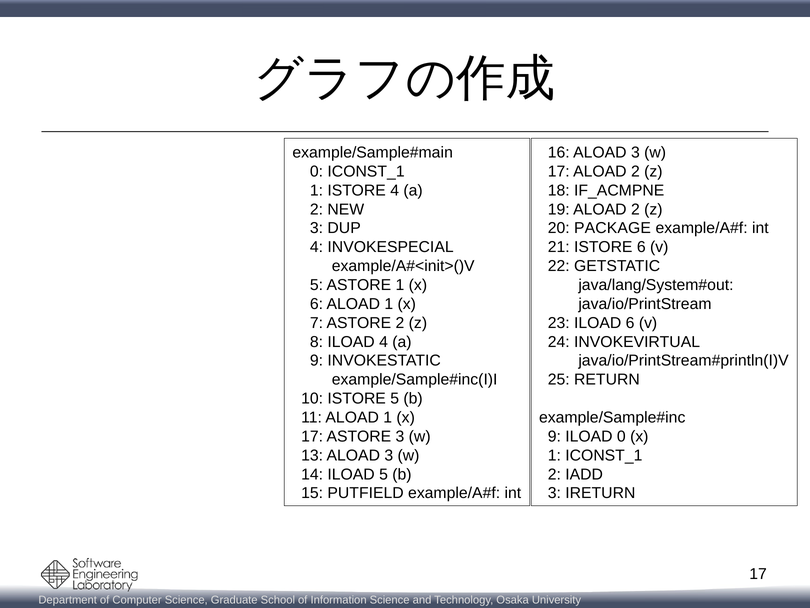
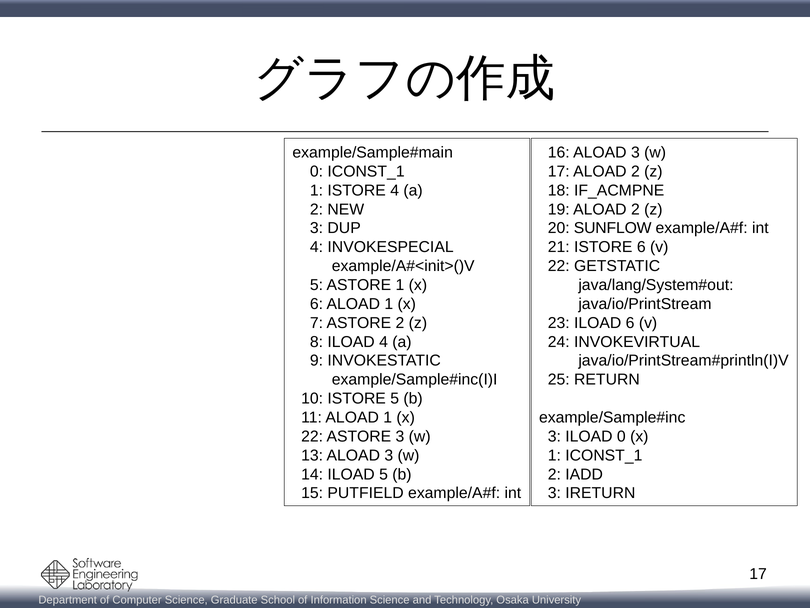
PACKAGE: PACKAGE -> SUNFLOW (613, 228)
17: 17 -> 22 (312, 436)
9: 9 -> 3 (554, 436)
